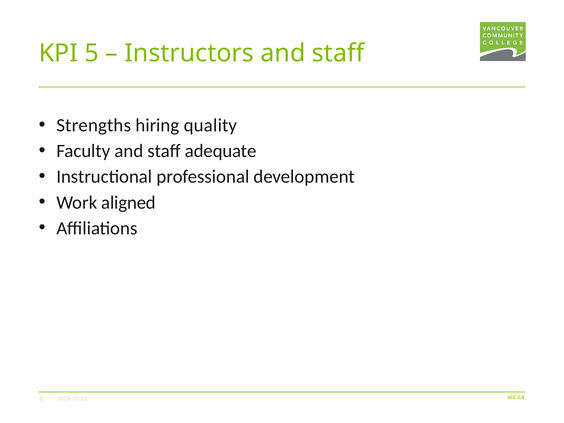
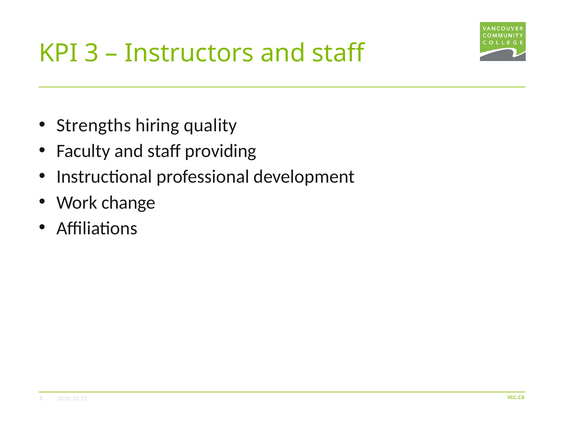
5: 5 -> 3 (92, 53)
adequate: adequate -> providing (221, 151)
aligned: aligned -> change (129, 202)
